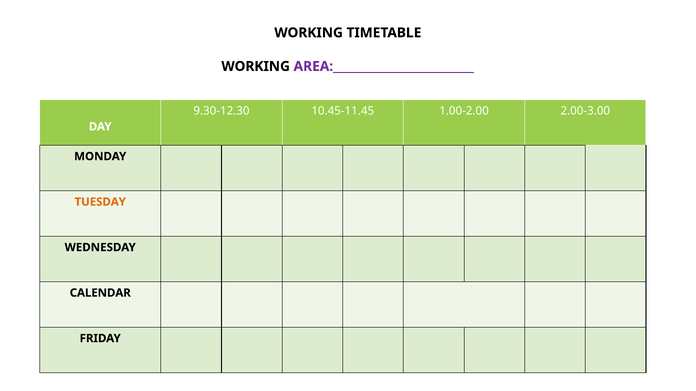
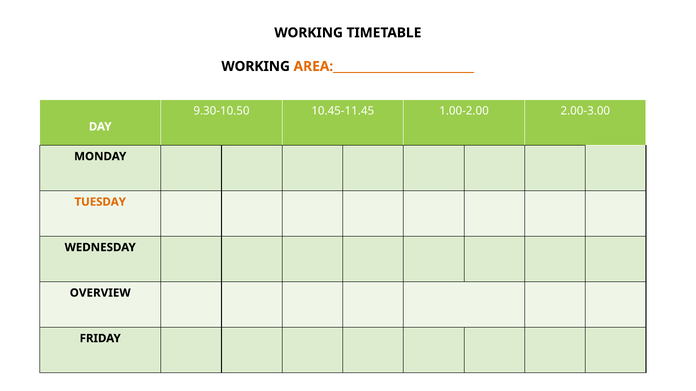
AREA:_________________________ colour: purple -> orange (384, 66)
9.30-12.30: 9.30-12.30 -> 9.30-10.50 (221, 111)
CALENDAR: CALENDAR -> OVERVIEW (100, 293)
